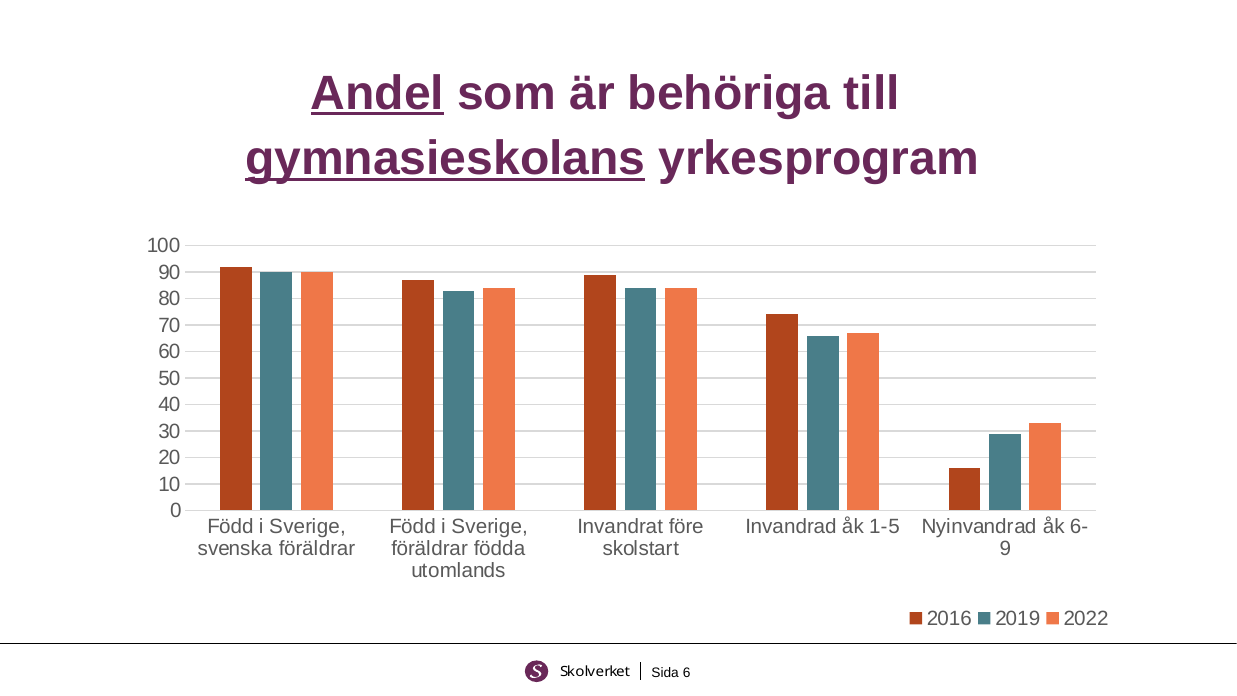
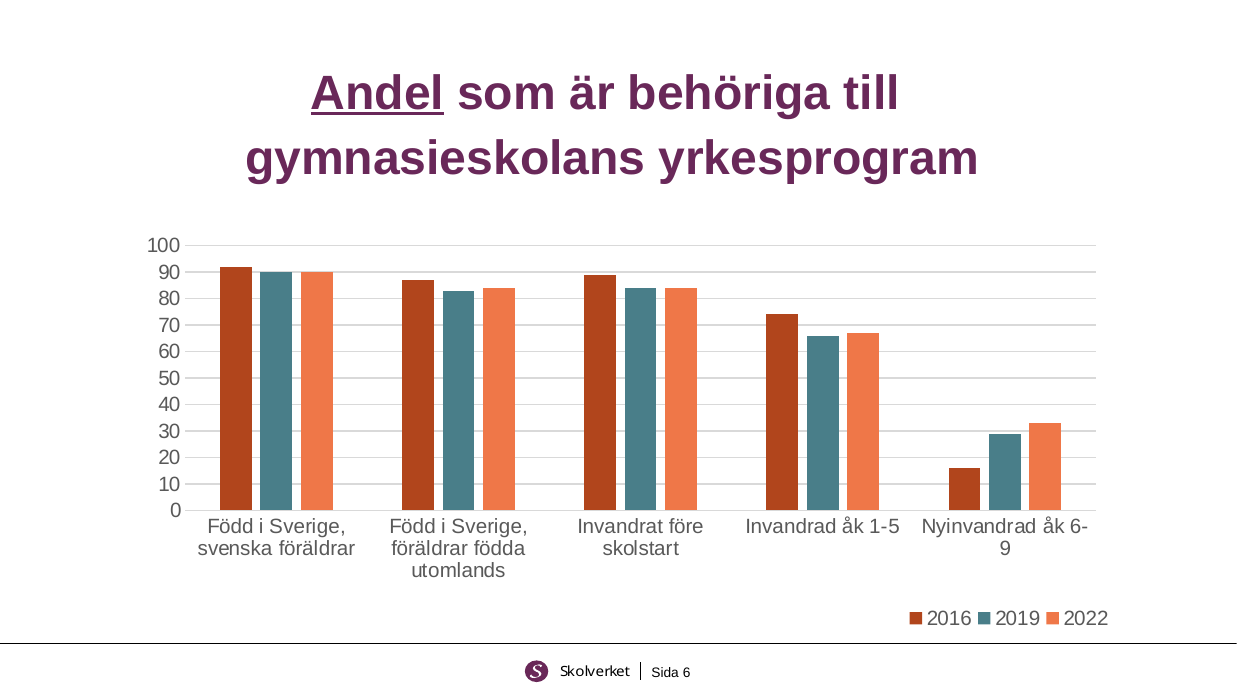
gymnasieskolans underline: present -> none (445, 159)
